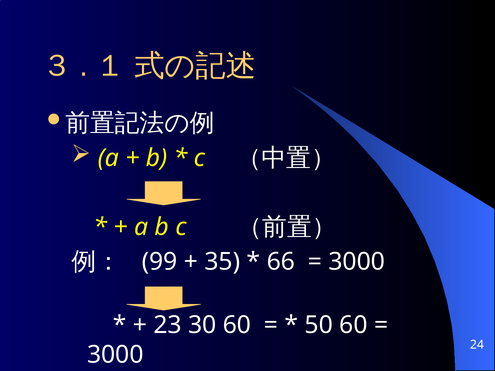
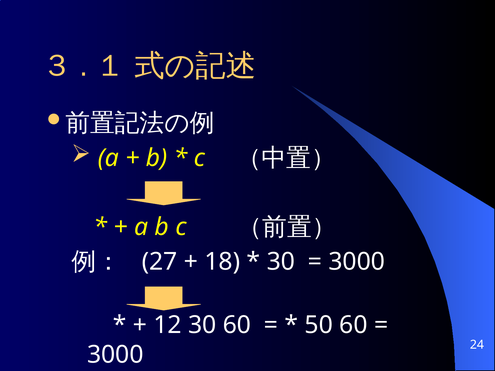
99: 99 -> 27 (160, 262)
35: 35 -> 18 (222, 262)
66: 66 -> 30 (281, 262)
23: 23 -> 12 (168, 325)
